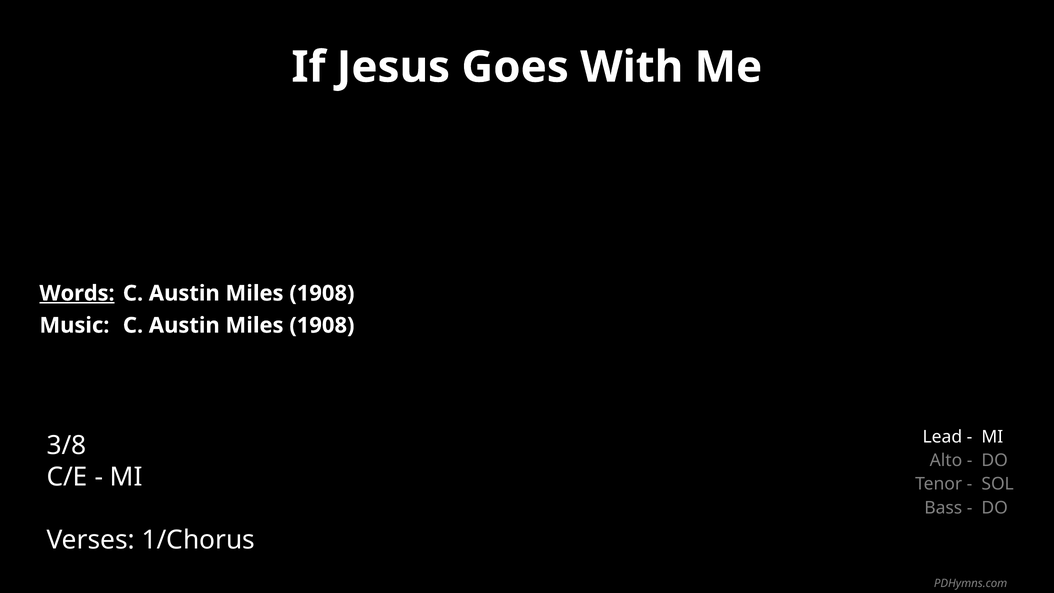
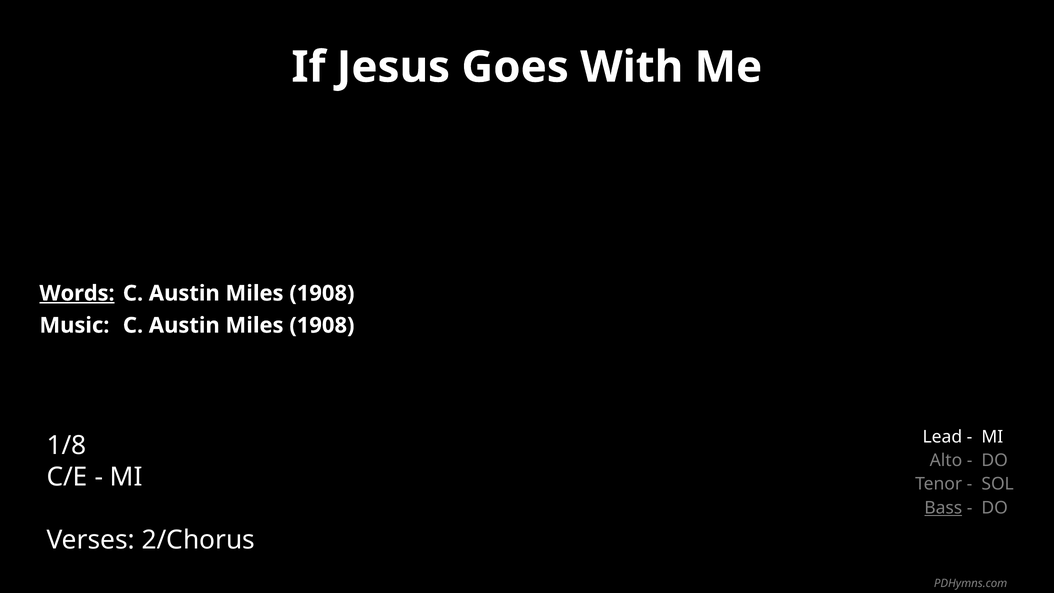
3/8: 3/8 -> 1/8 (67, 445)
Bass underline: none -> present (943, 508)
1/Chorus: 1/Chorus -> 2/Chorus (198, 540)
